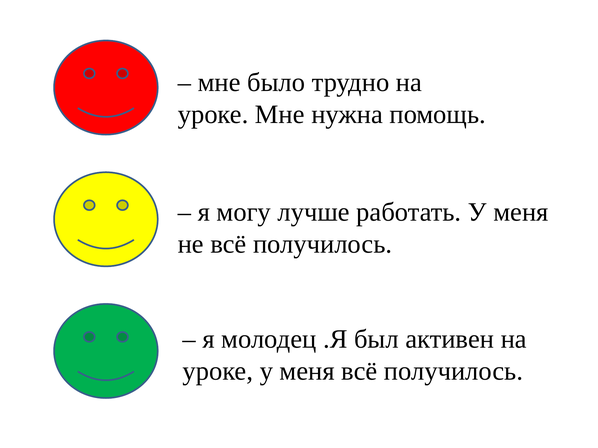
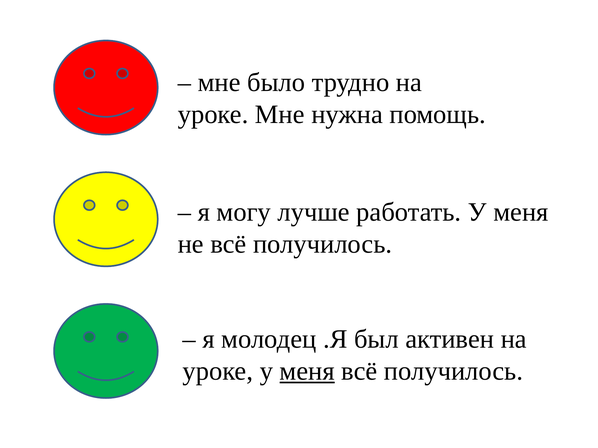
меня underline: none -> present (307, 371)
